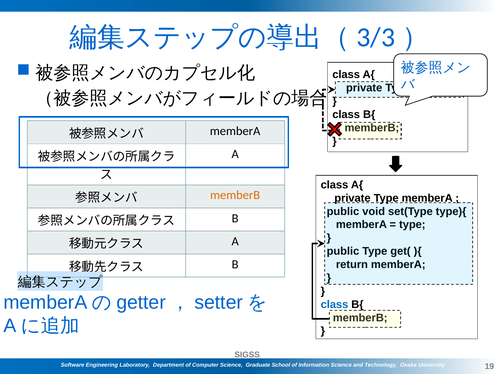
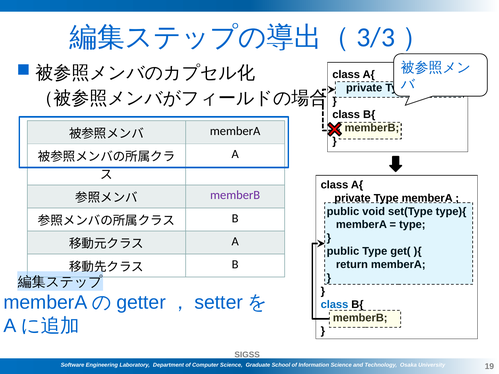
memberB colour: orange -> purple (235, 195)
